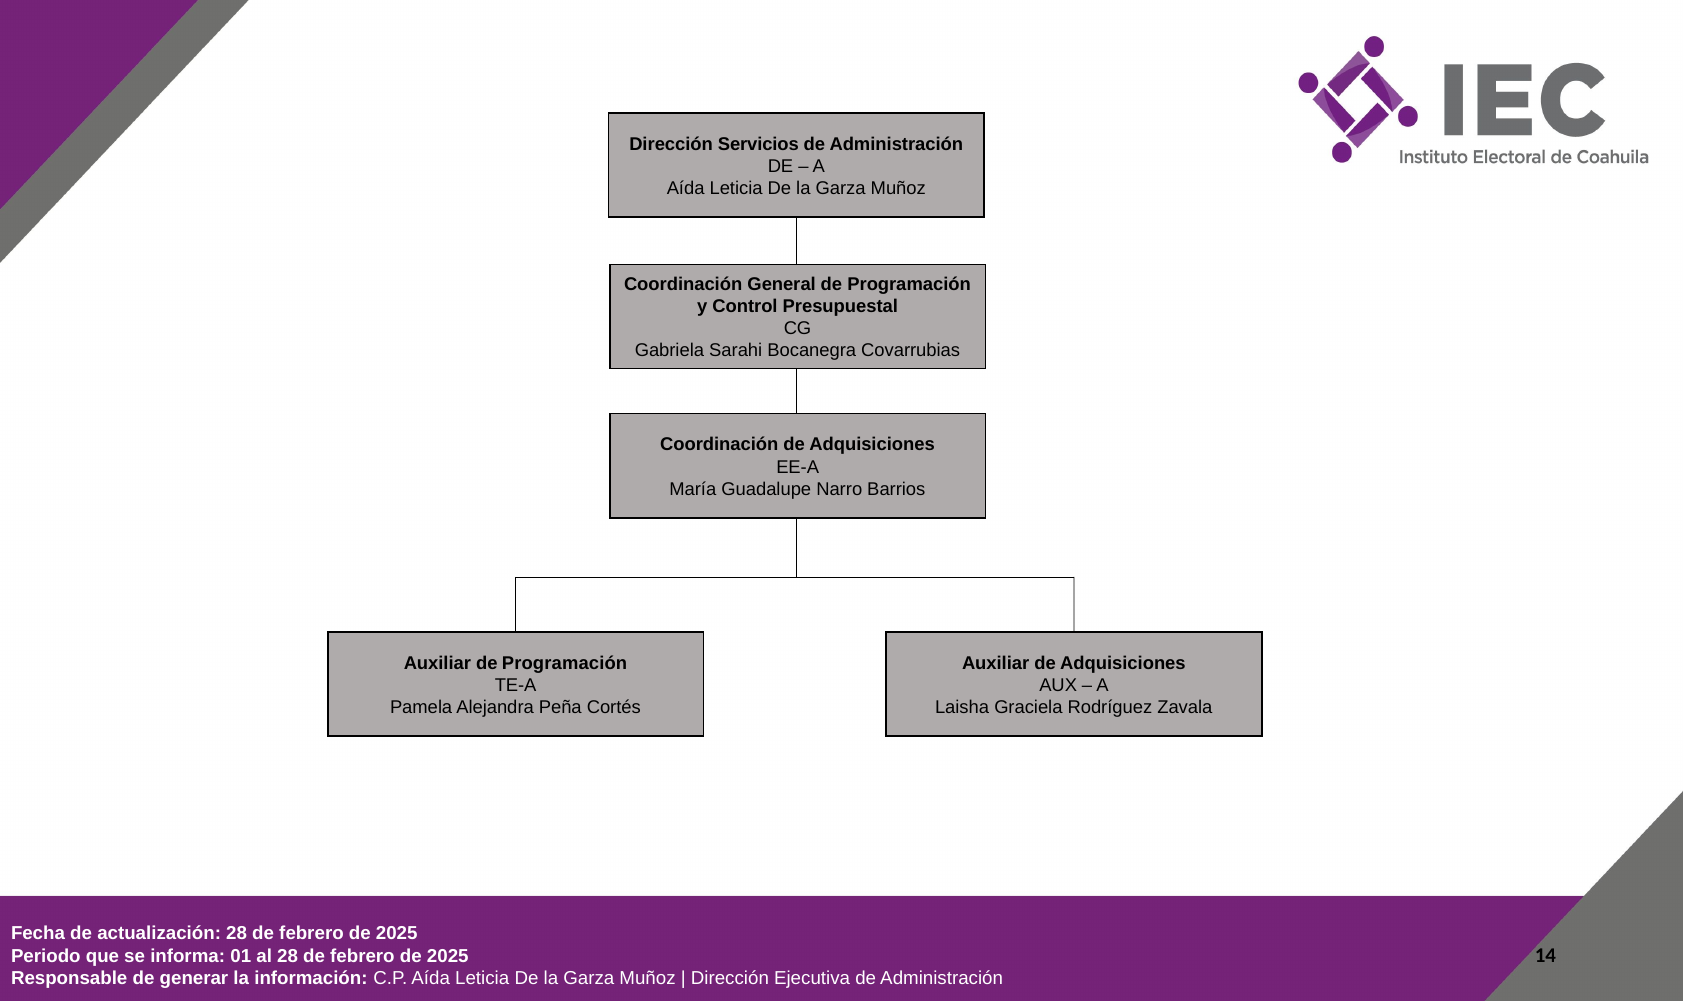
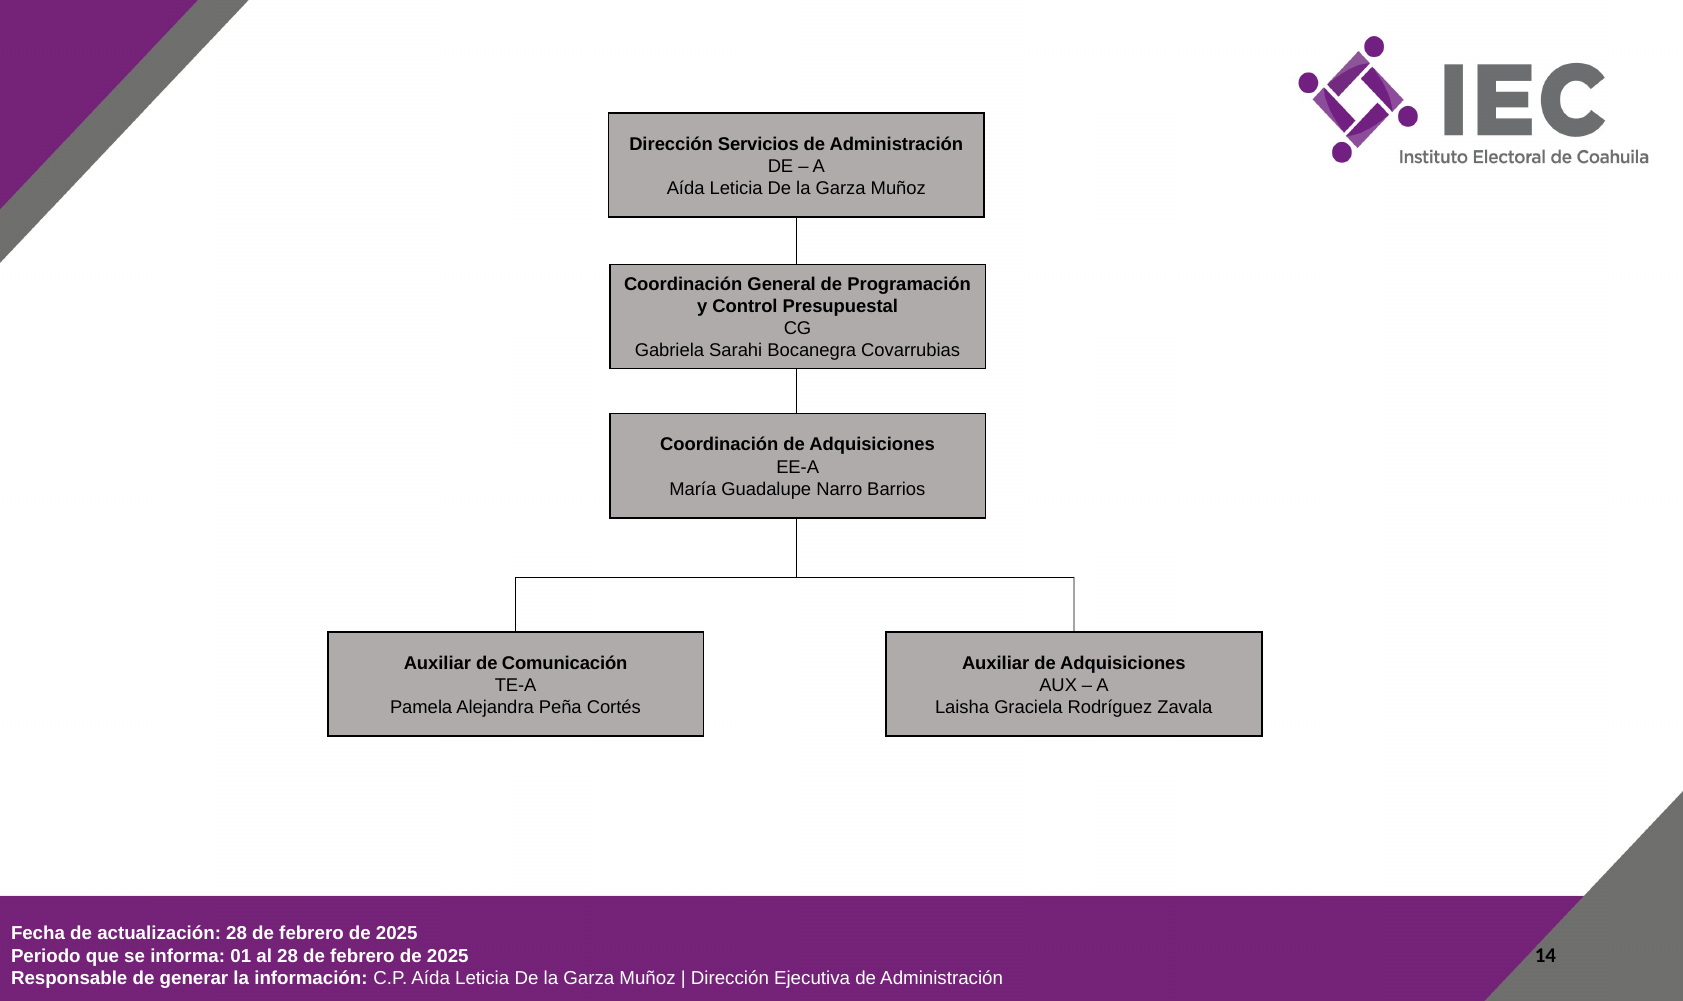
Auxiliar de Programación: Programación -> Comunicación (565, 663)
